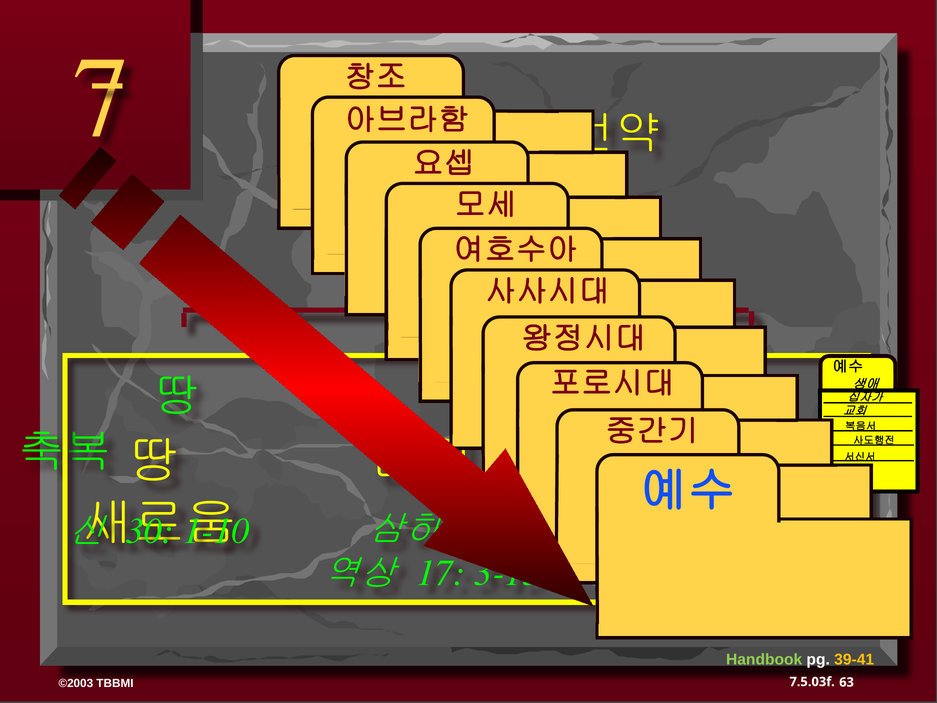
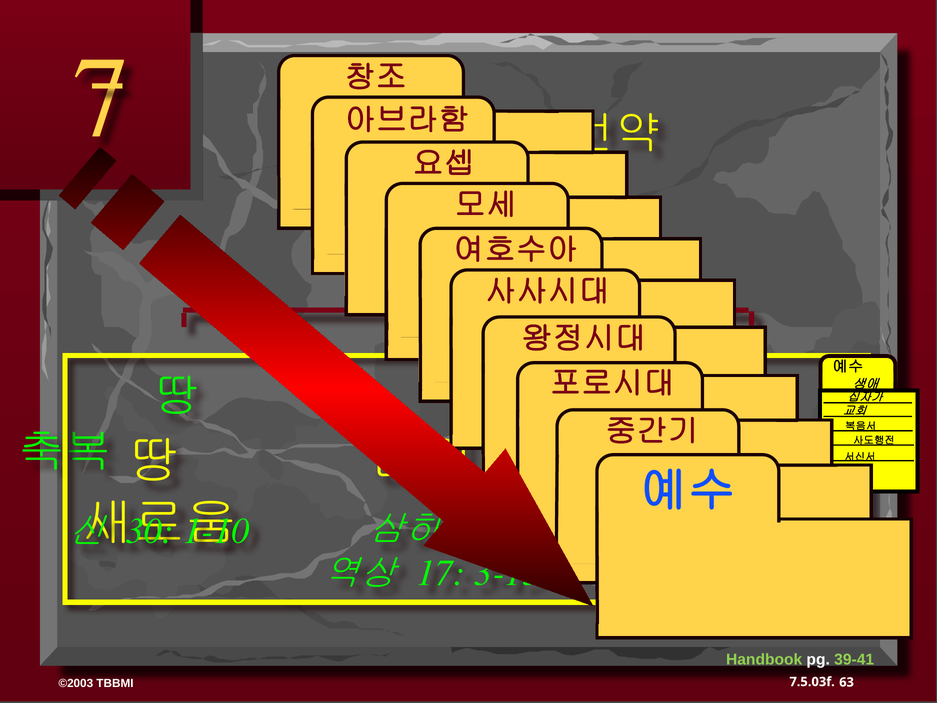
39-41 colour: yellow -> light green (854, 659)
